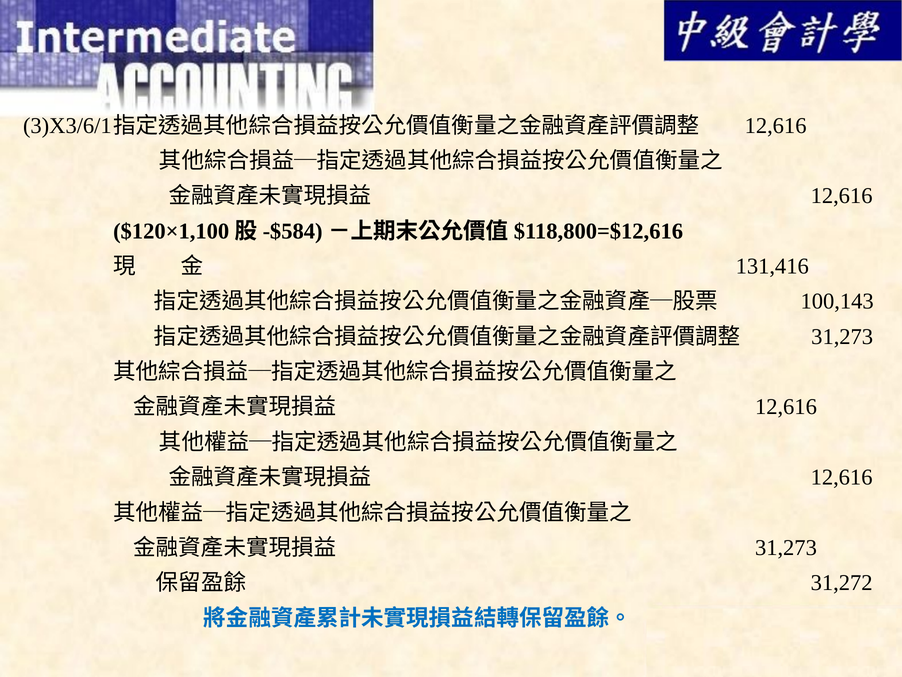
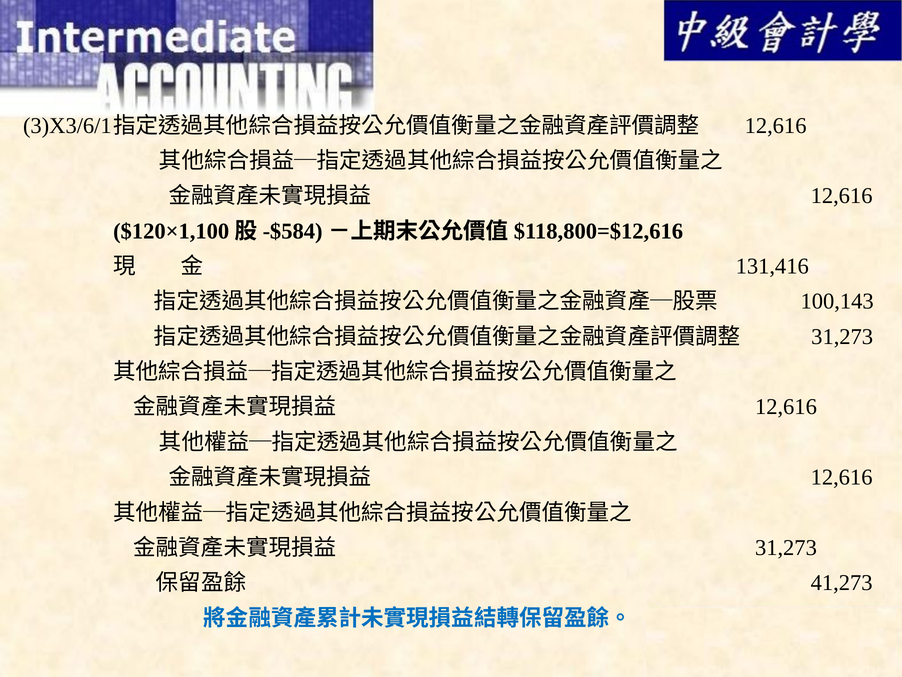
31,272: 31,272 -> 41,273 (842, 583)
